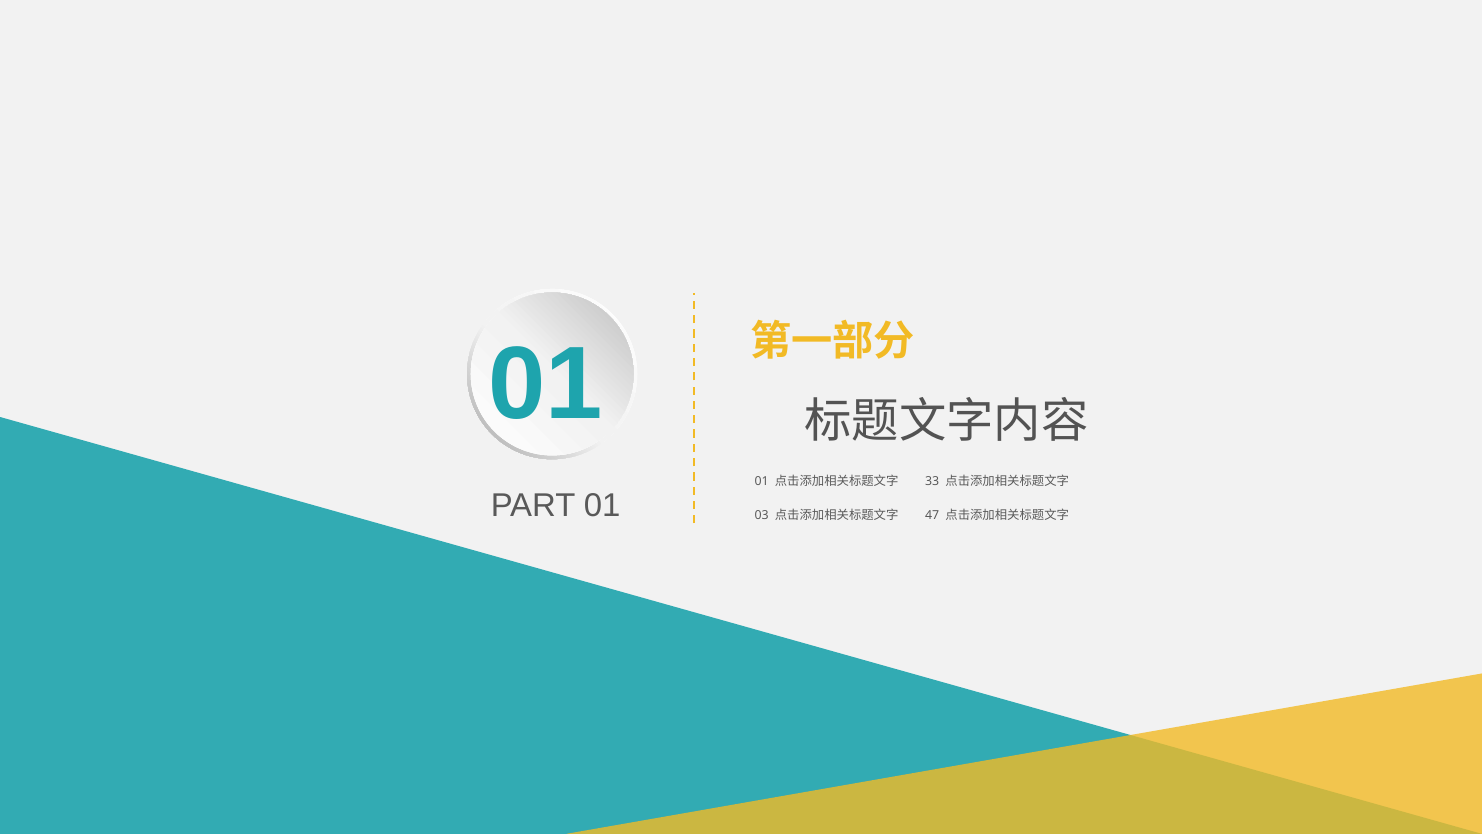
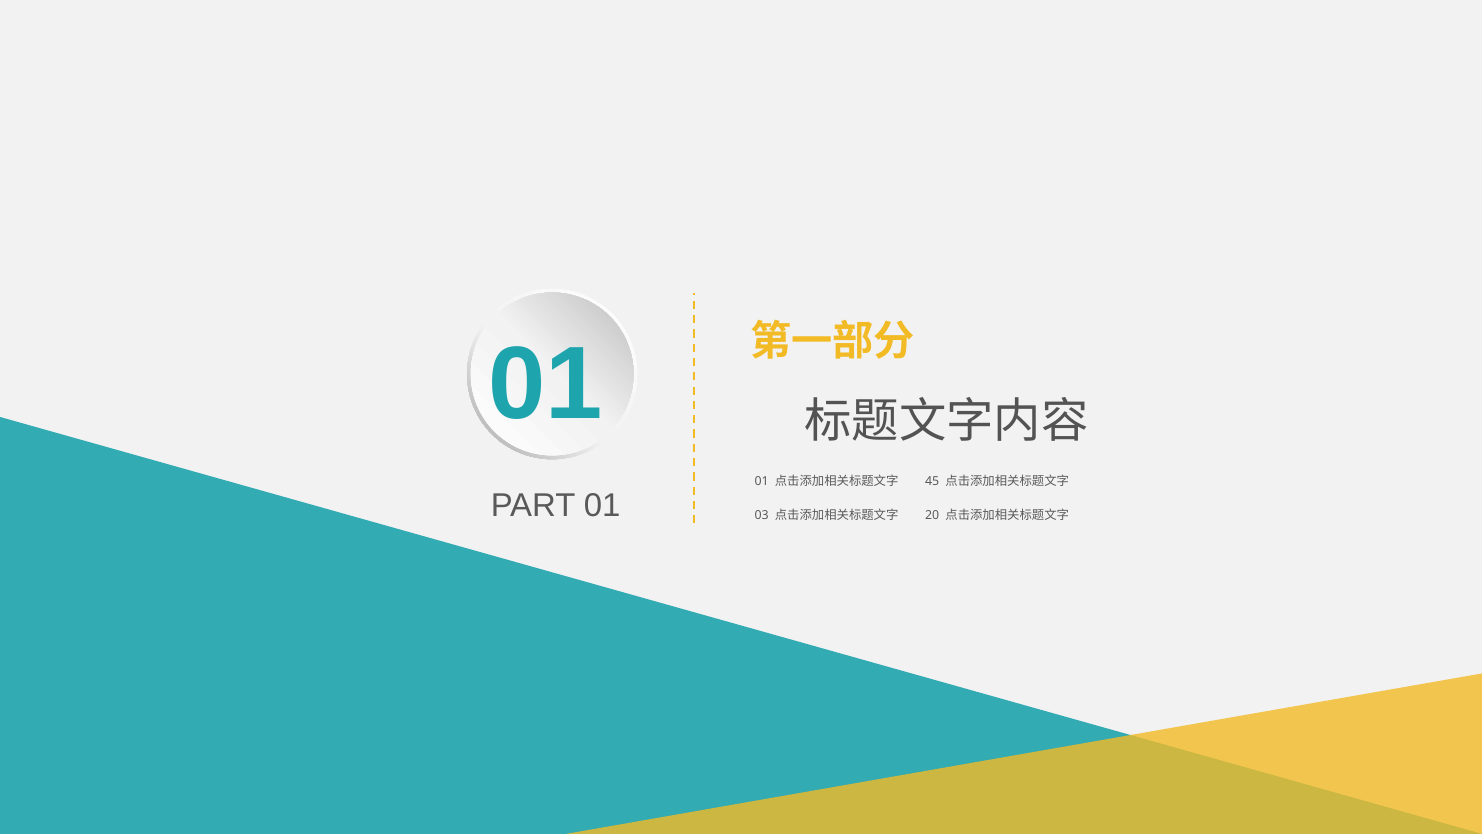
33: 33 -> 45 (932, 482)
47: 47 -> 20 (932, 515)
